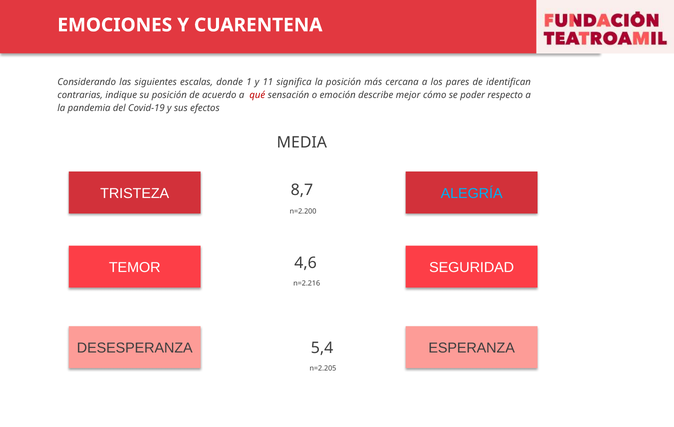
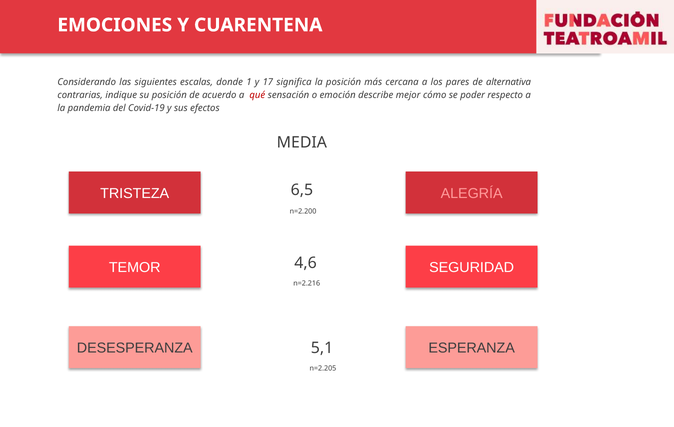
11: 11 -> 17 (268, 82)
identifican: identifican -> alternativa (509, 82)
8,7: 8,7 -> 6,5 (302, 190)
ALEGRÍA colour: light blue -> pink (472, 193)
5,4: 5,4 -> 5,1 (322, 348)
